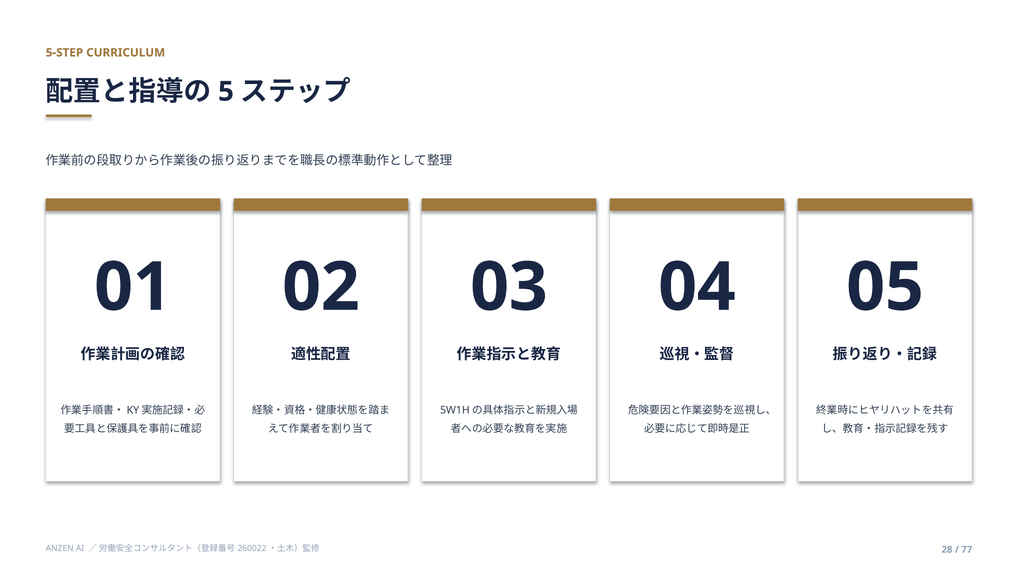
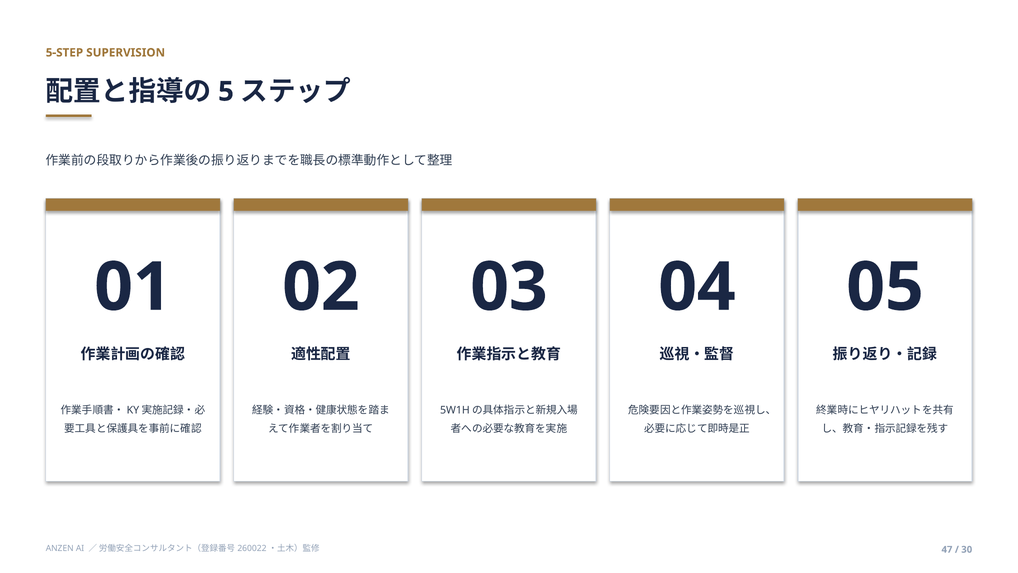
CURRICULUM: CURRICULUM -> SUPERVISION (126, 53)
28: 28 -> 47 (947, 549)
77: 77 -> 30 (967, 549)
